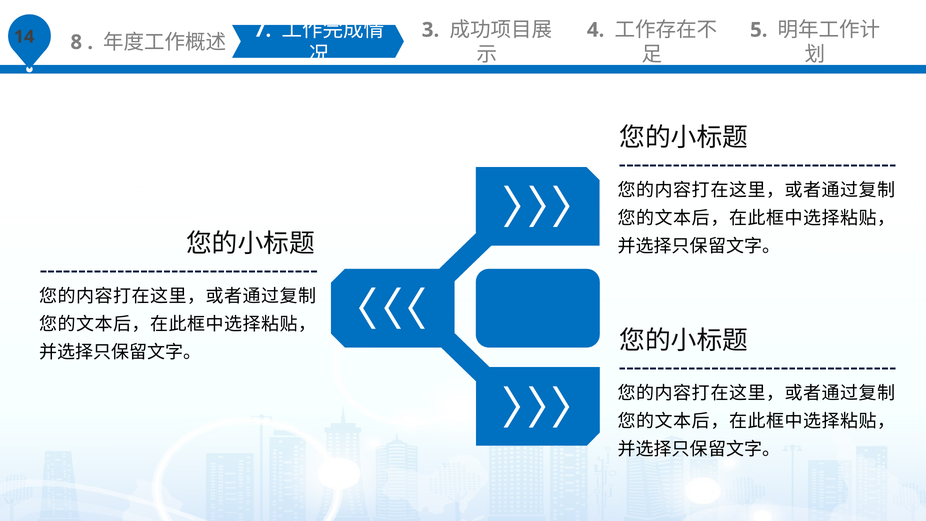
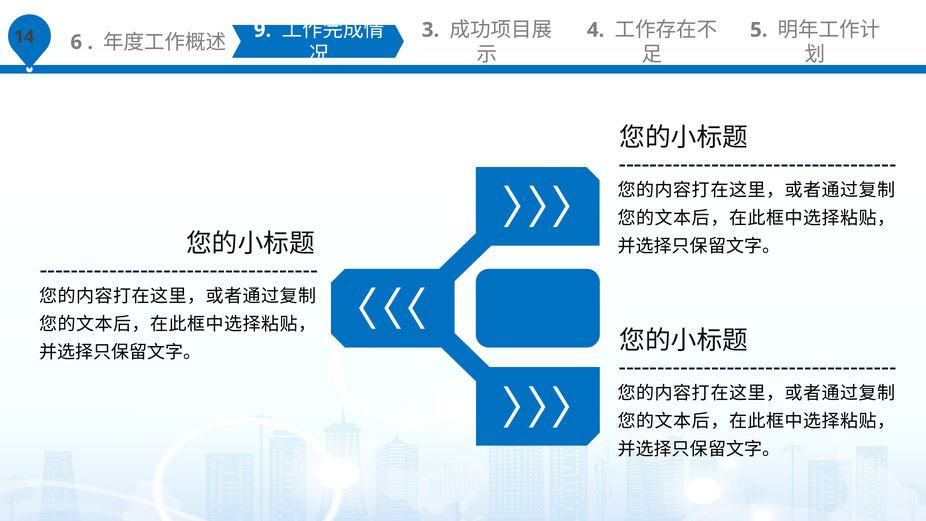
8: 8 -> 6 (76, 42)
7: 7 -> 9 (262, 30)
